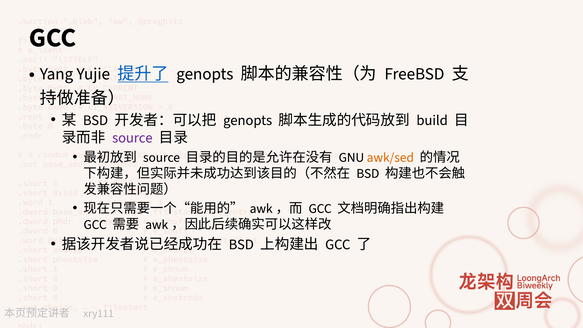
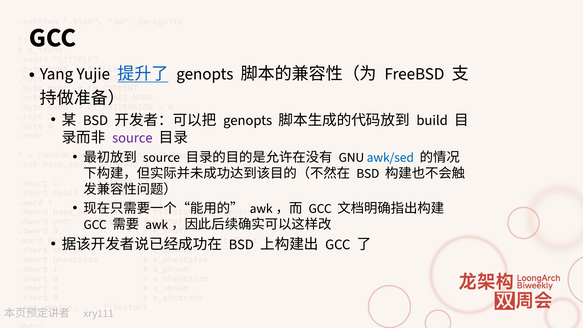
awk/sed colour: orange -> blue (390, 157)
